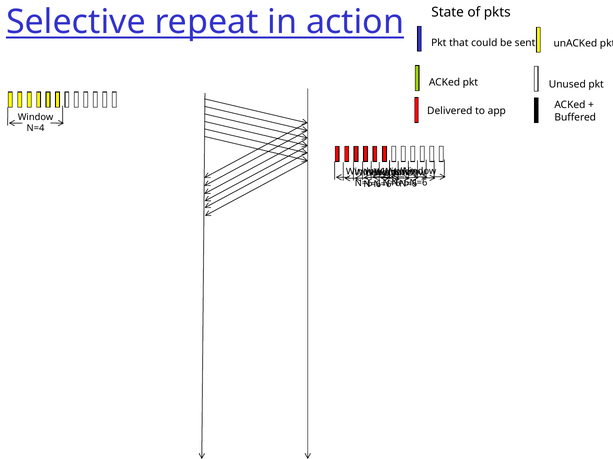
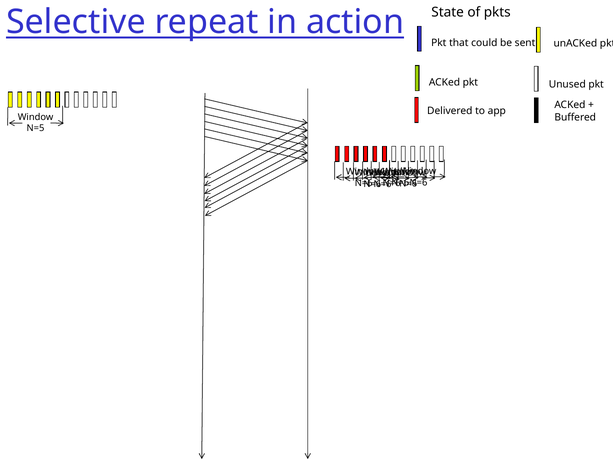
N=4: N=4 -> N=5 (35, 128)
